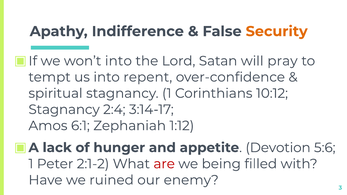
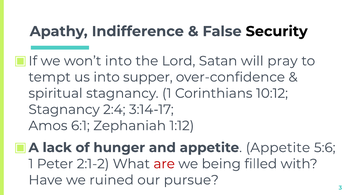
Security colour: orange -> black (277, 31)
repent: repent -> supper (148, 77)
appetite Devotion: Devotion -> Appetite (278, 148)
enemy: enemy -> pursue (191, 180)
